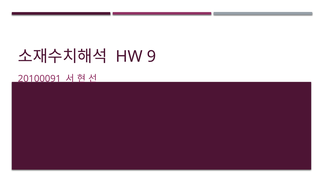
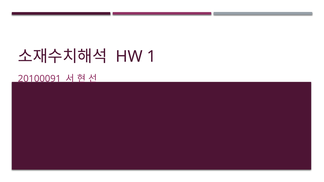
9: 9 -> 1 (152, 57)
